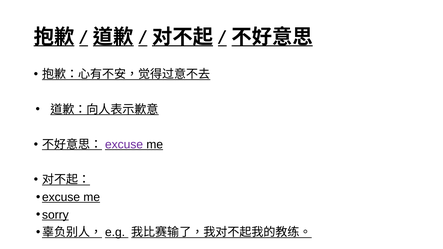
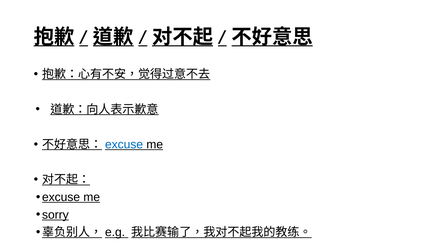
excuse colour: purple -> blue (124, 145)
